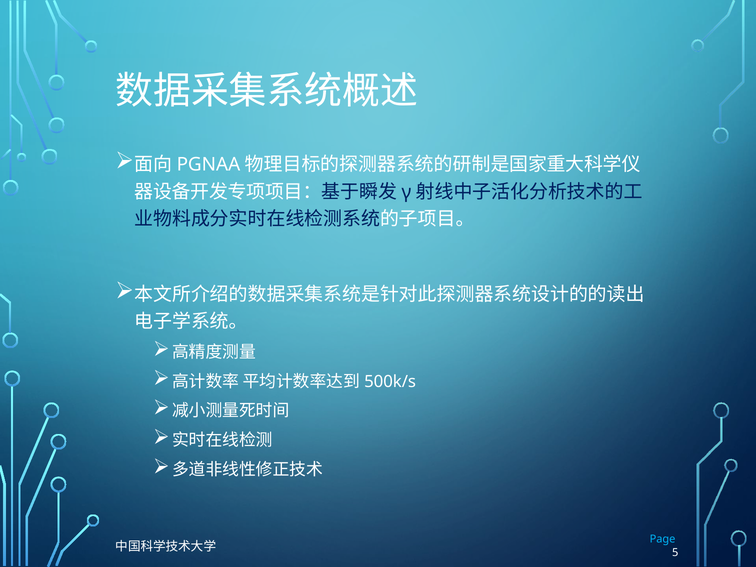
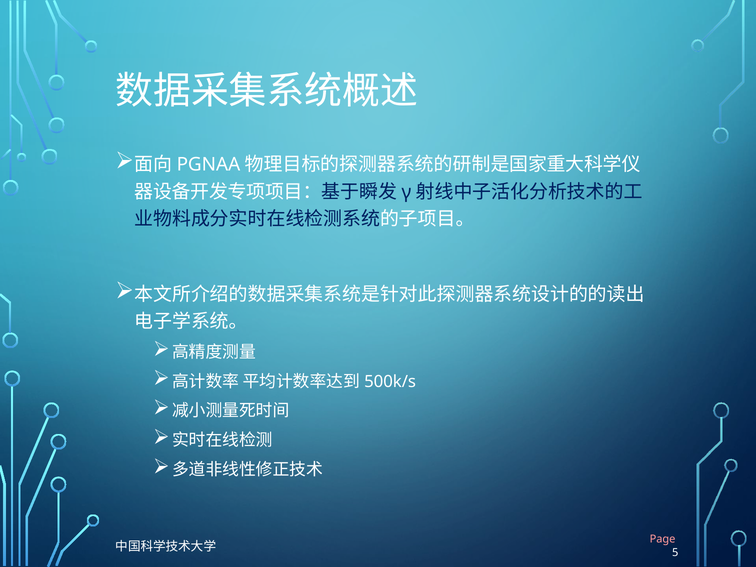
Page colour: light blue -> pink (663, 539)
